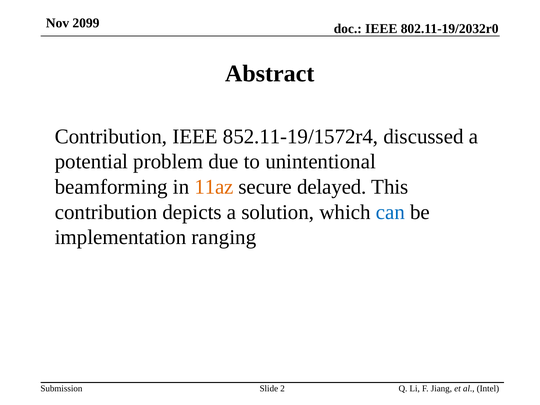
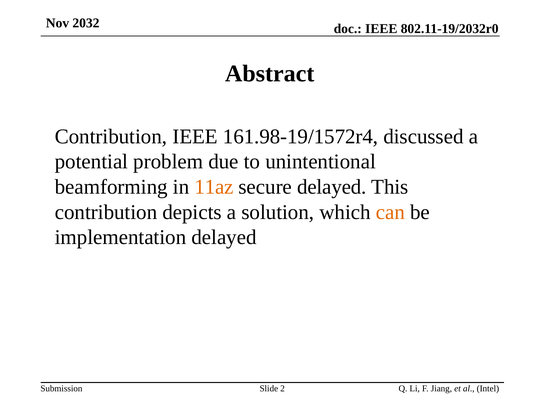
2099: 2099 -> 2032 (86, 23)
852.11-19/1572r4: 852.11-19/1572r4 -> 161.98-19/1572r4 (301, 136)
can colour: blue -> orange (390, 212)
implementation ranging: ranging -> delayed (224, 237)
